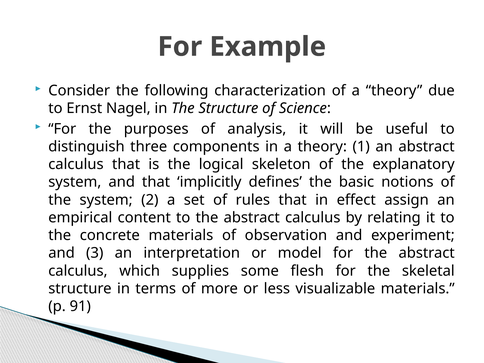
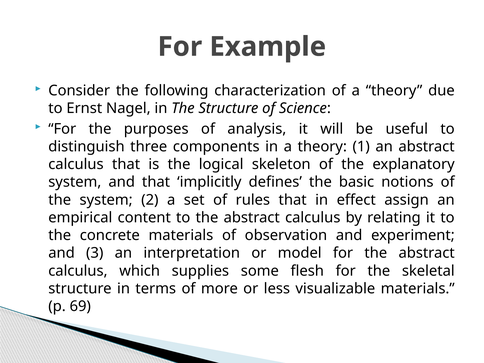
91: 91 -> 69 (80, 306)
